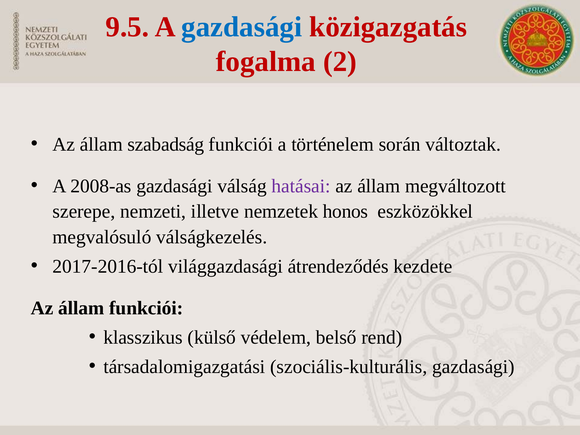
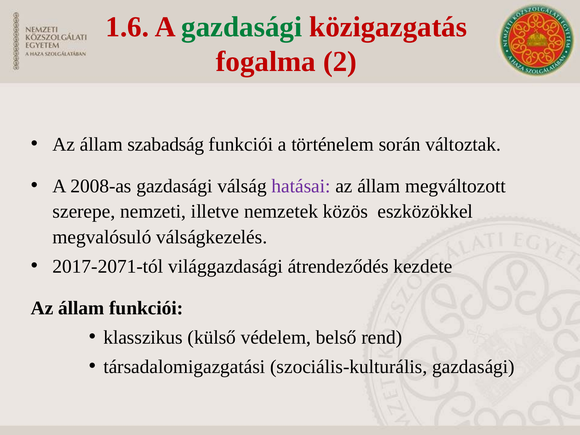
9.5: 9.5 -> 1.6 (127, 27)
gazdasági colour: blue -> green (242, 27)
honos: honos -> közös (345, 211)
2017-2016-tól: 2017-2016-tól -> 2017-2071-tól (108, 266)
